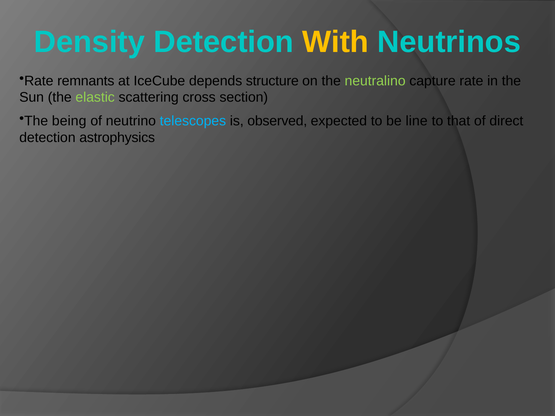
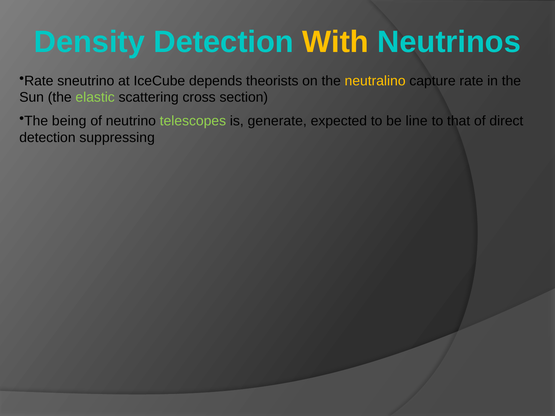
remnants: remnants -> sneutrino (86, 81)
structure: structure -> theorists (272, 81)
neutralino colour: light green -> yellow (375, 81)
telescopes colour: light blue -> light green (193, 121)
observed: observed -> generate (277, 121)
astrophysics: astrophysics -> suppressing (117, 138)
